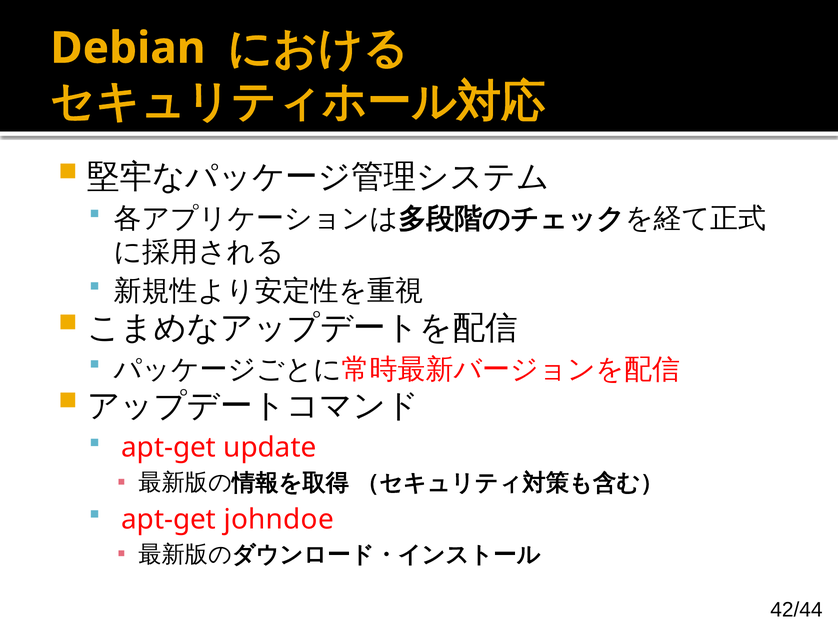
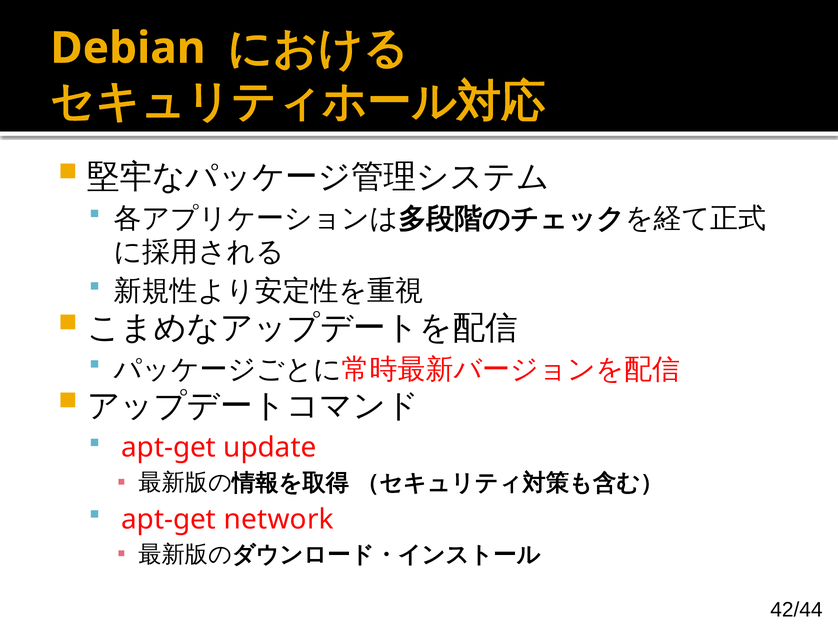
johndoe: johndoe -> network (279, 519)
